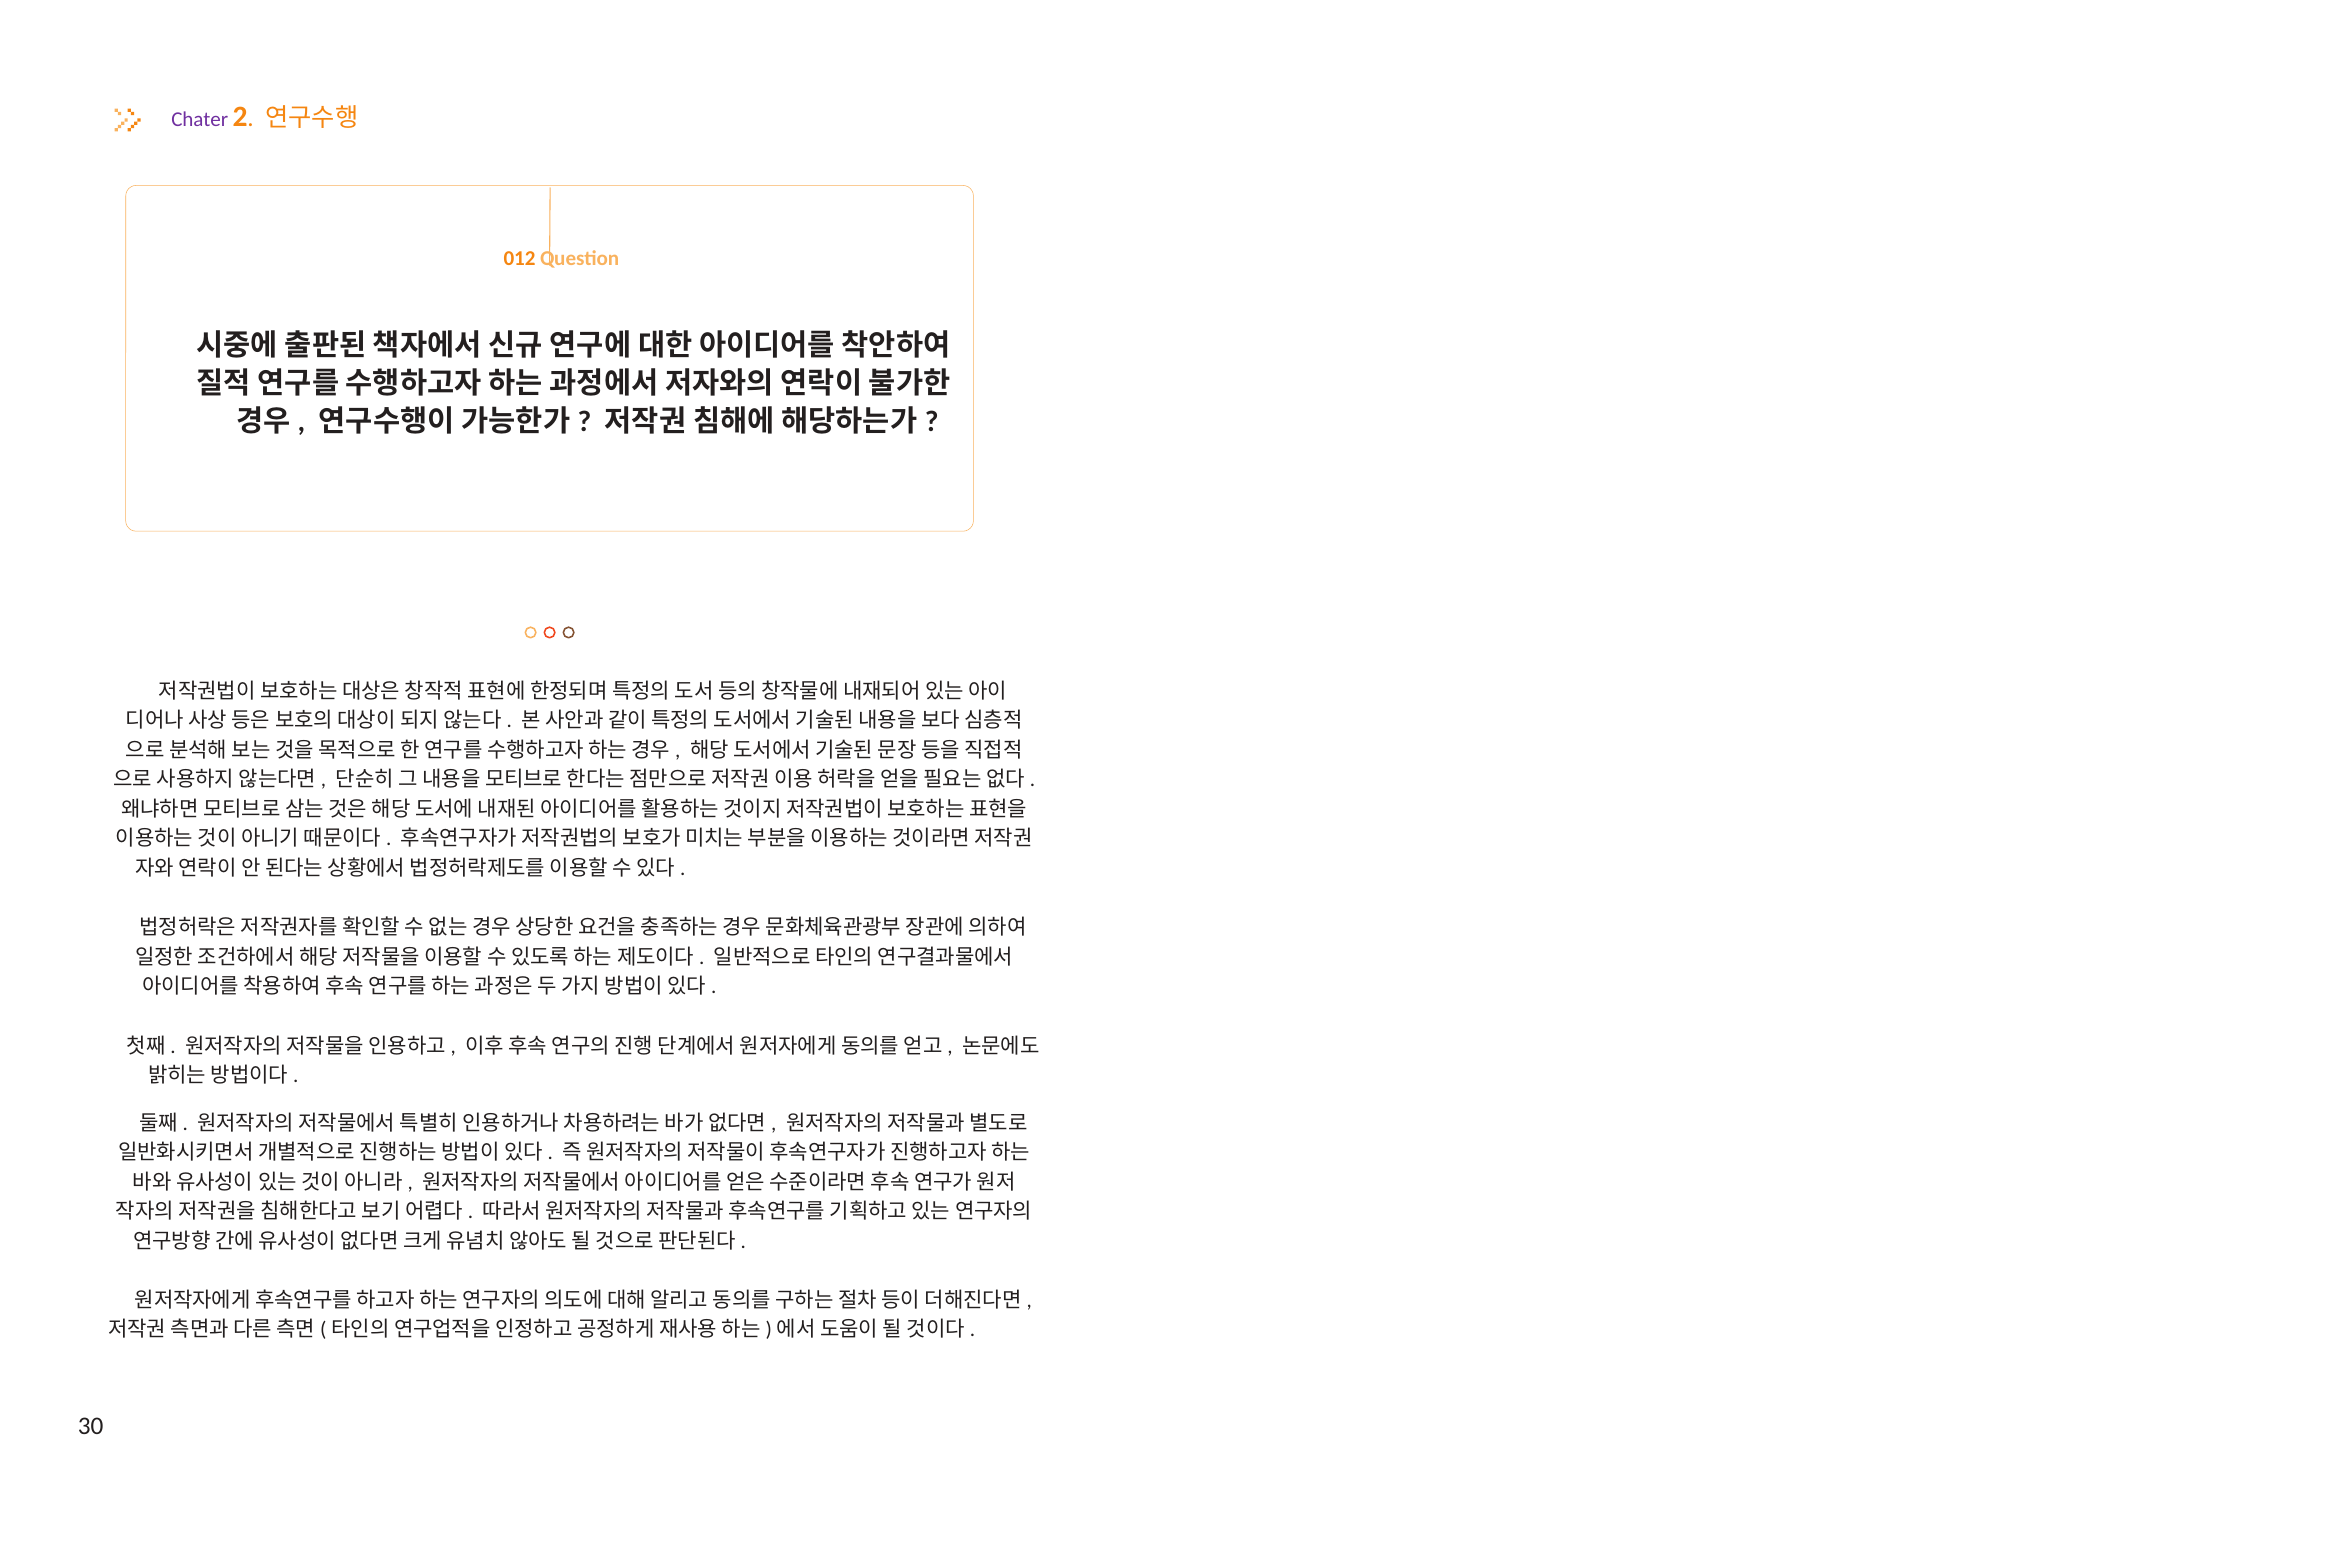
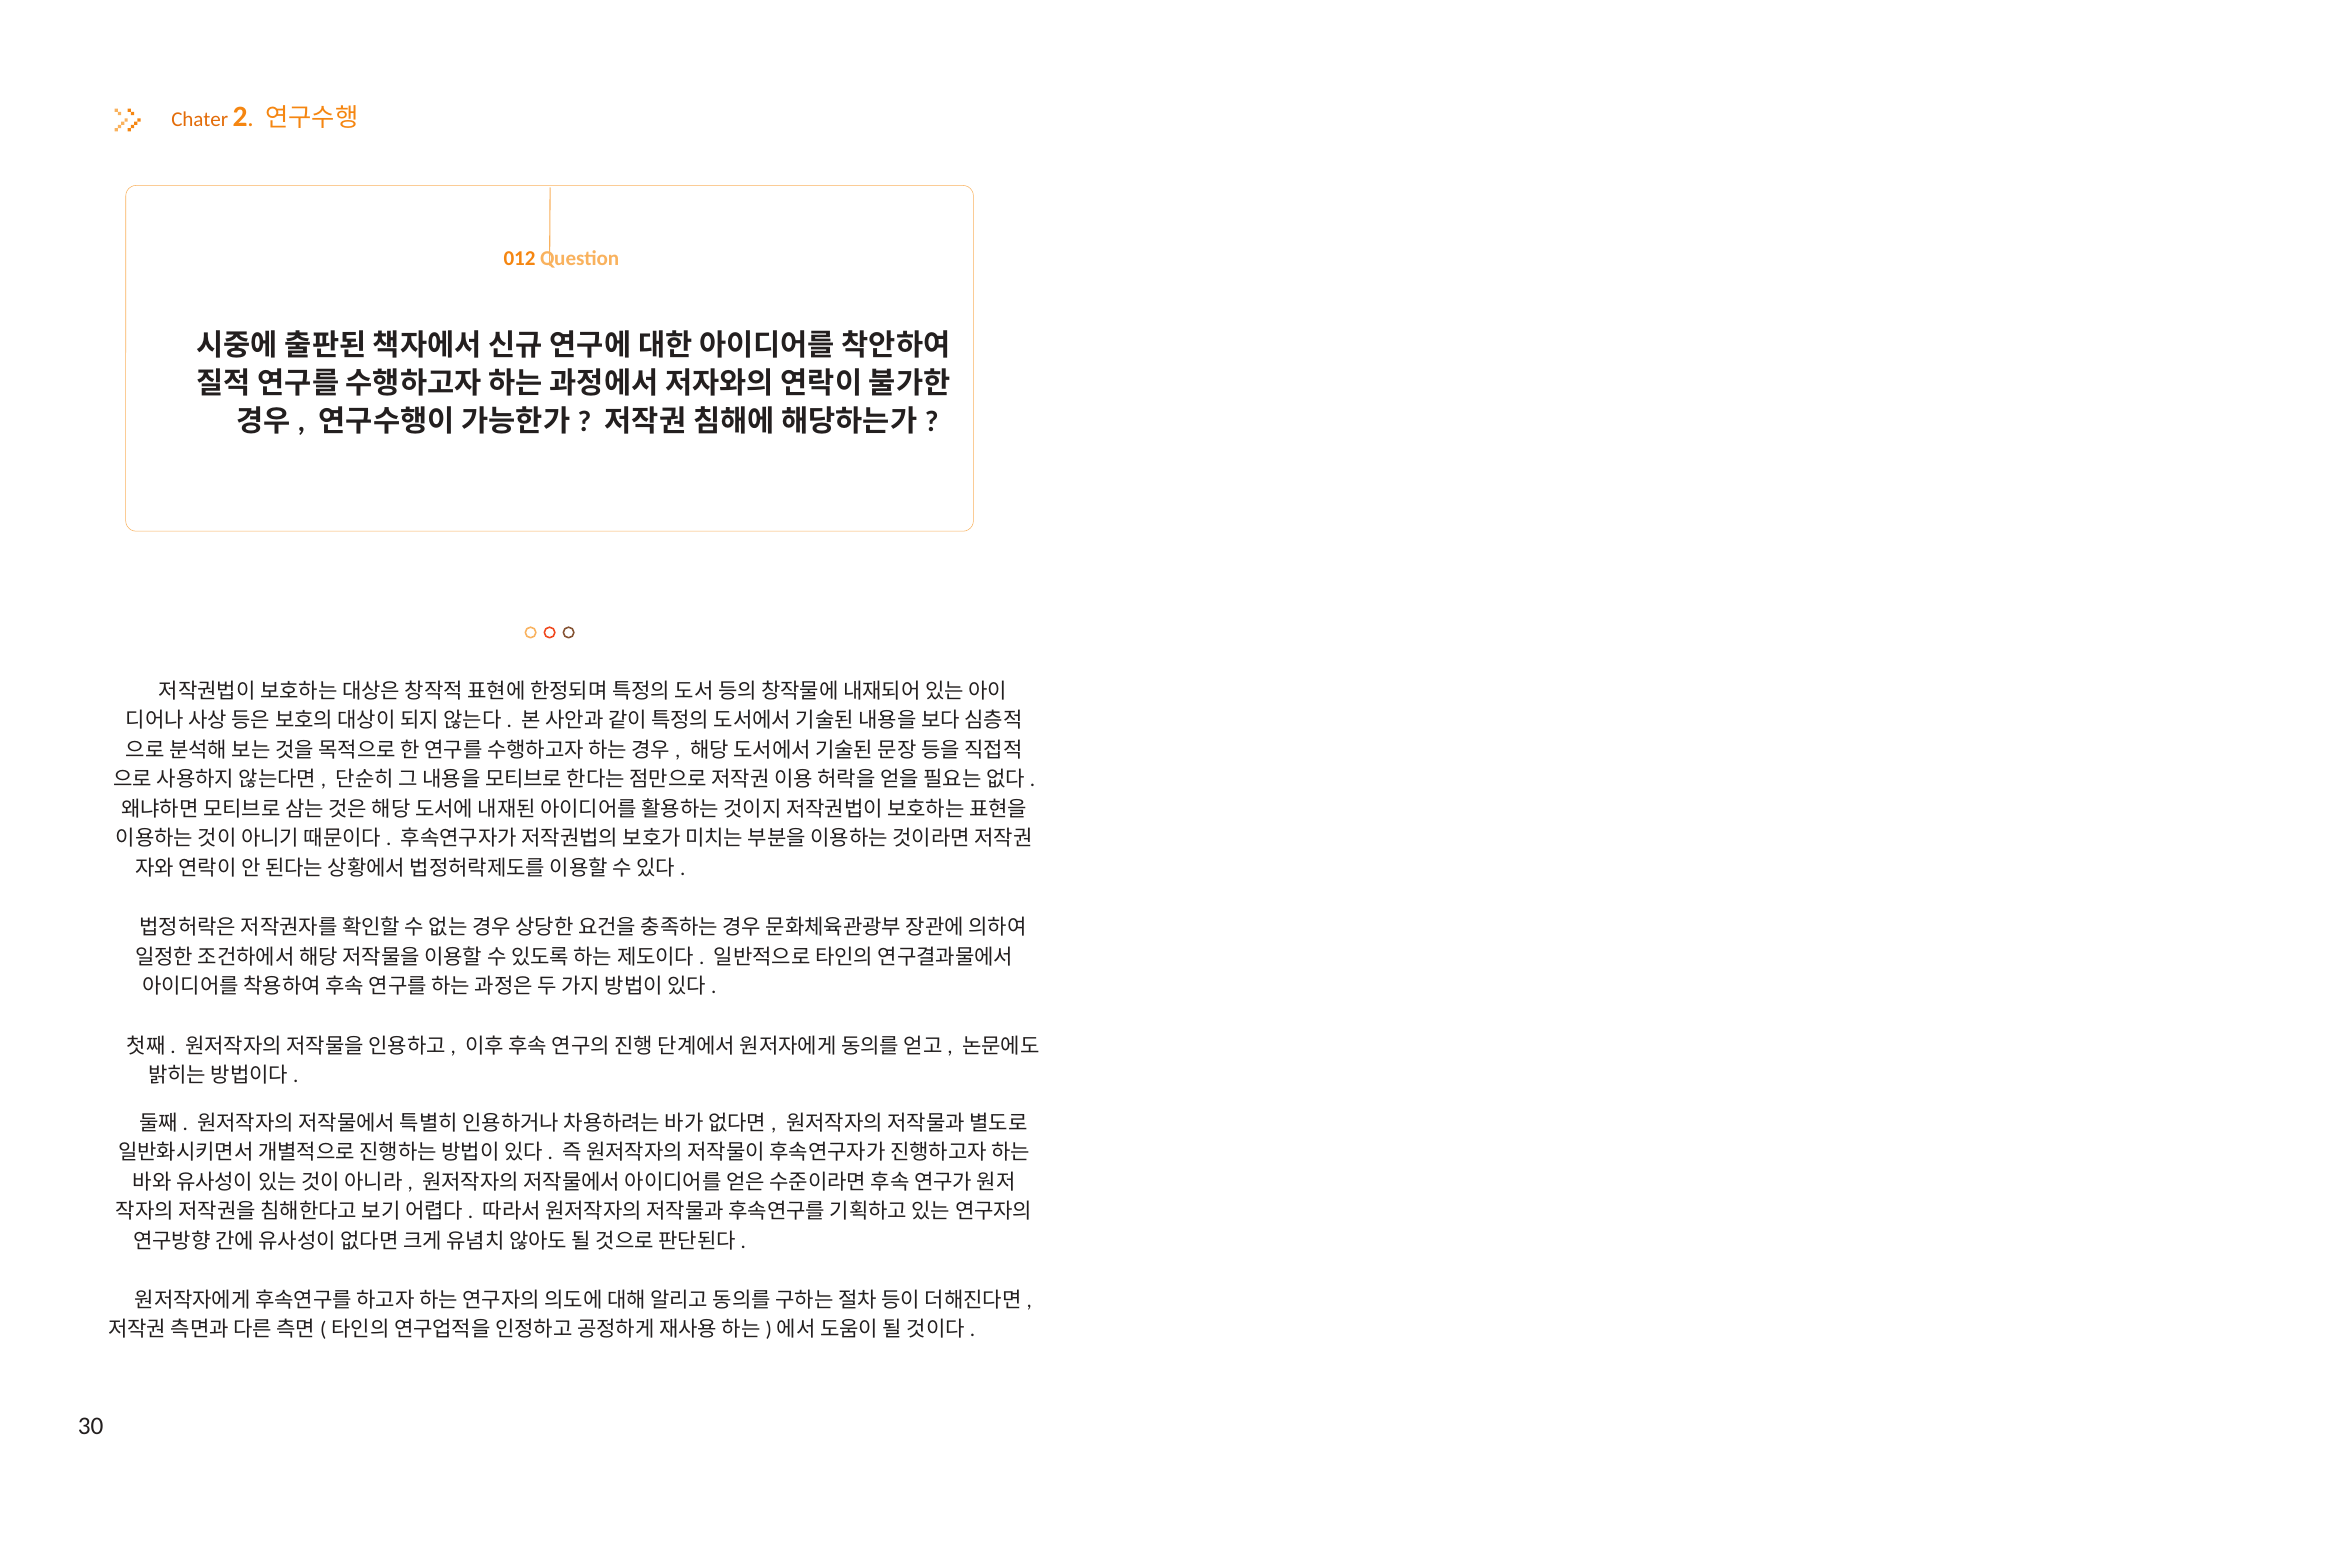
Chater colour: purple -> orange (200, 119)
